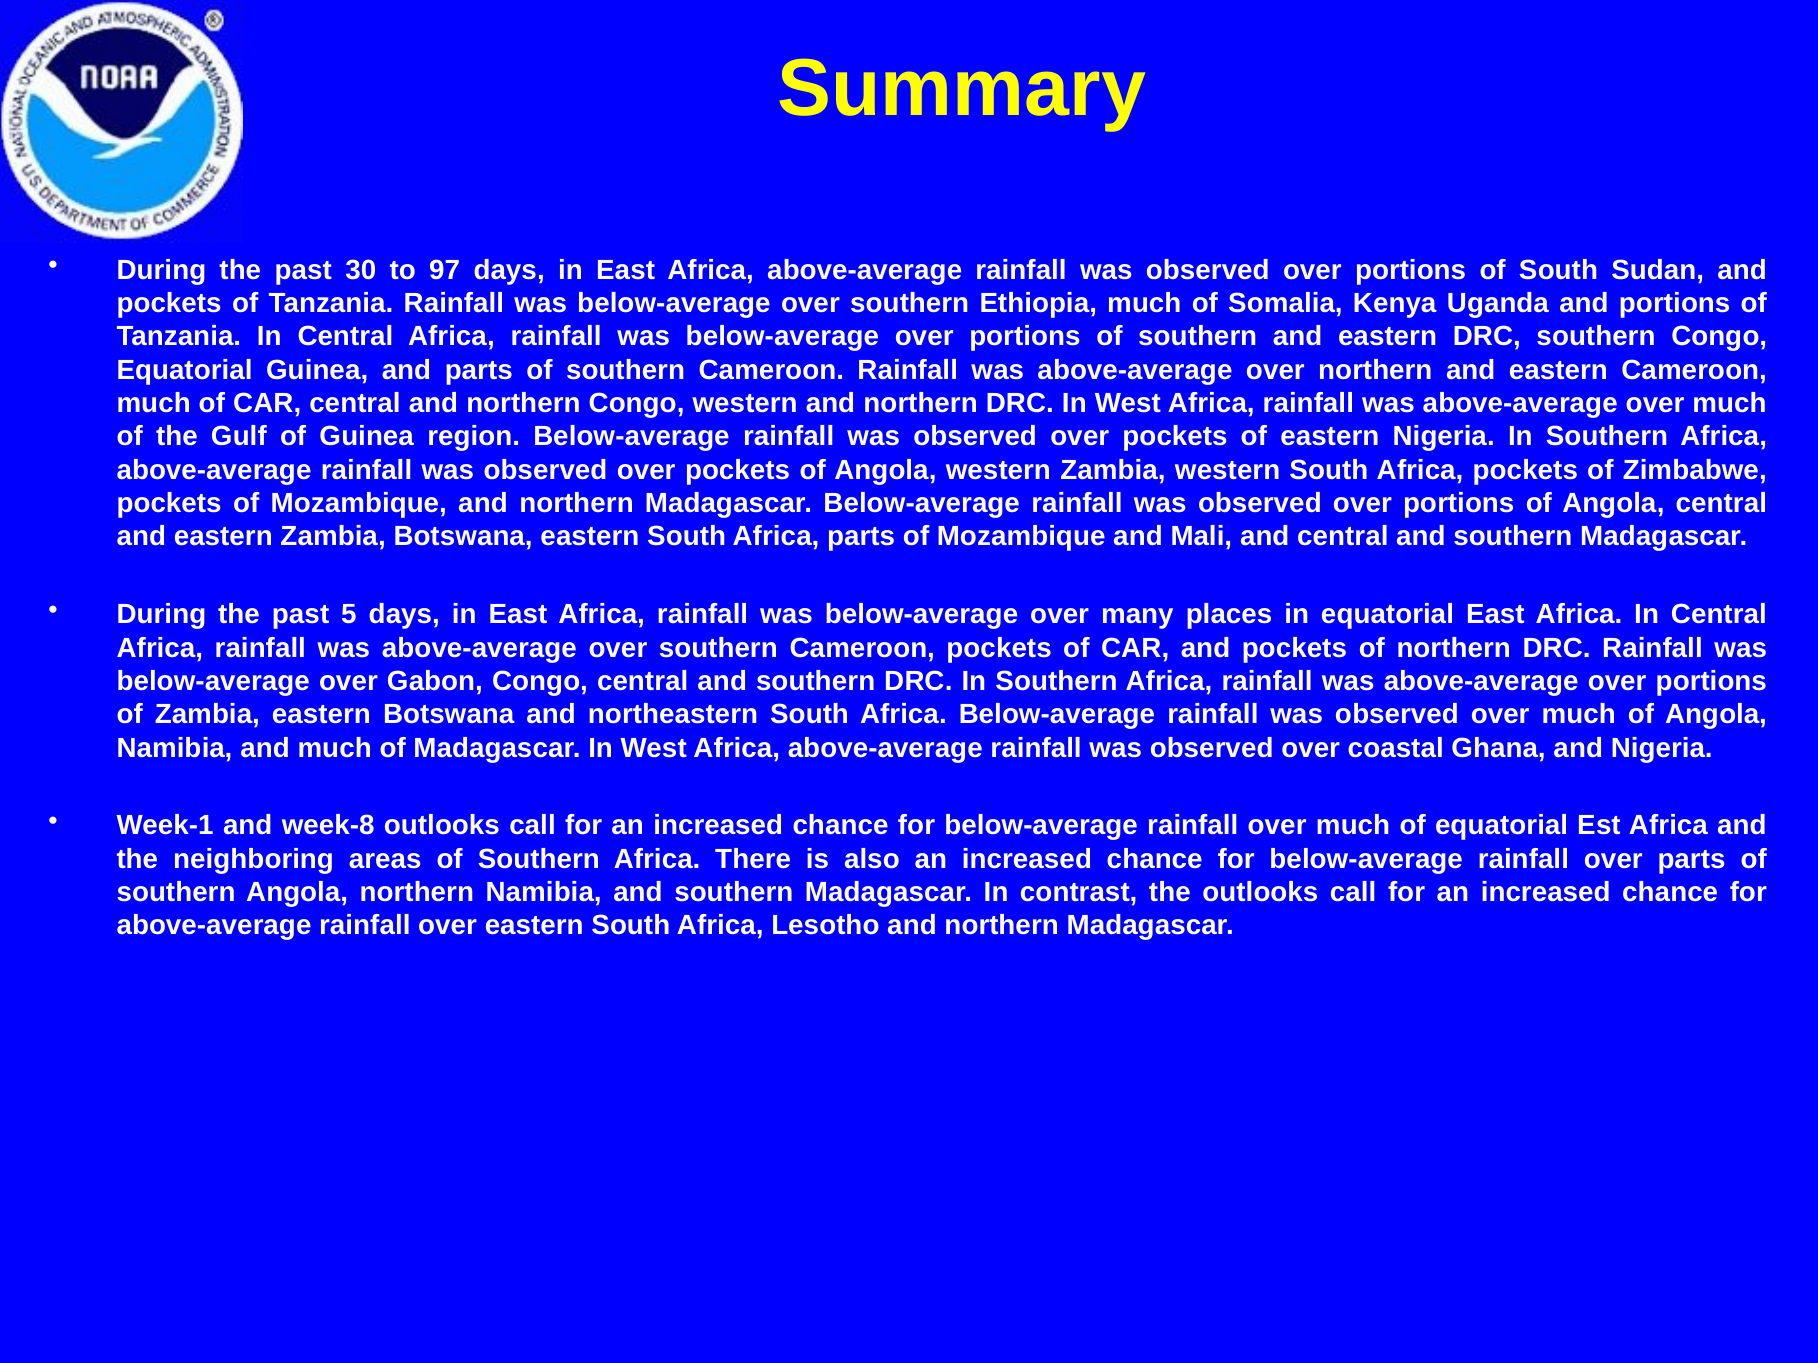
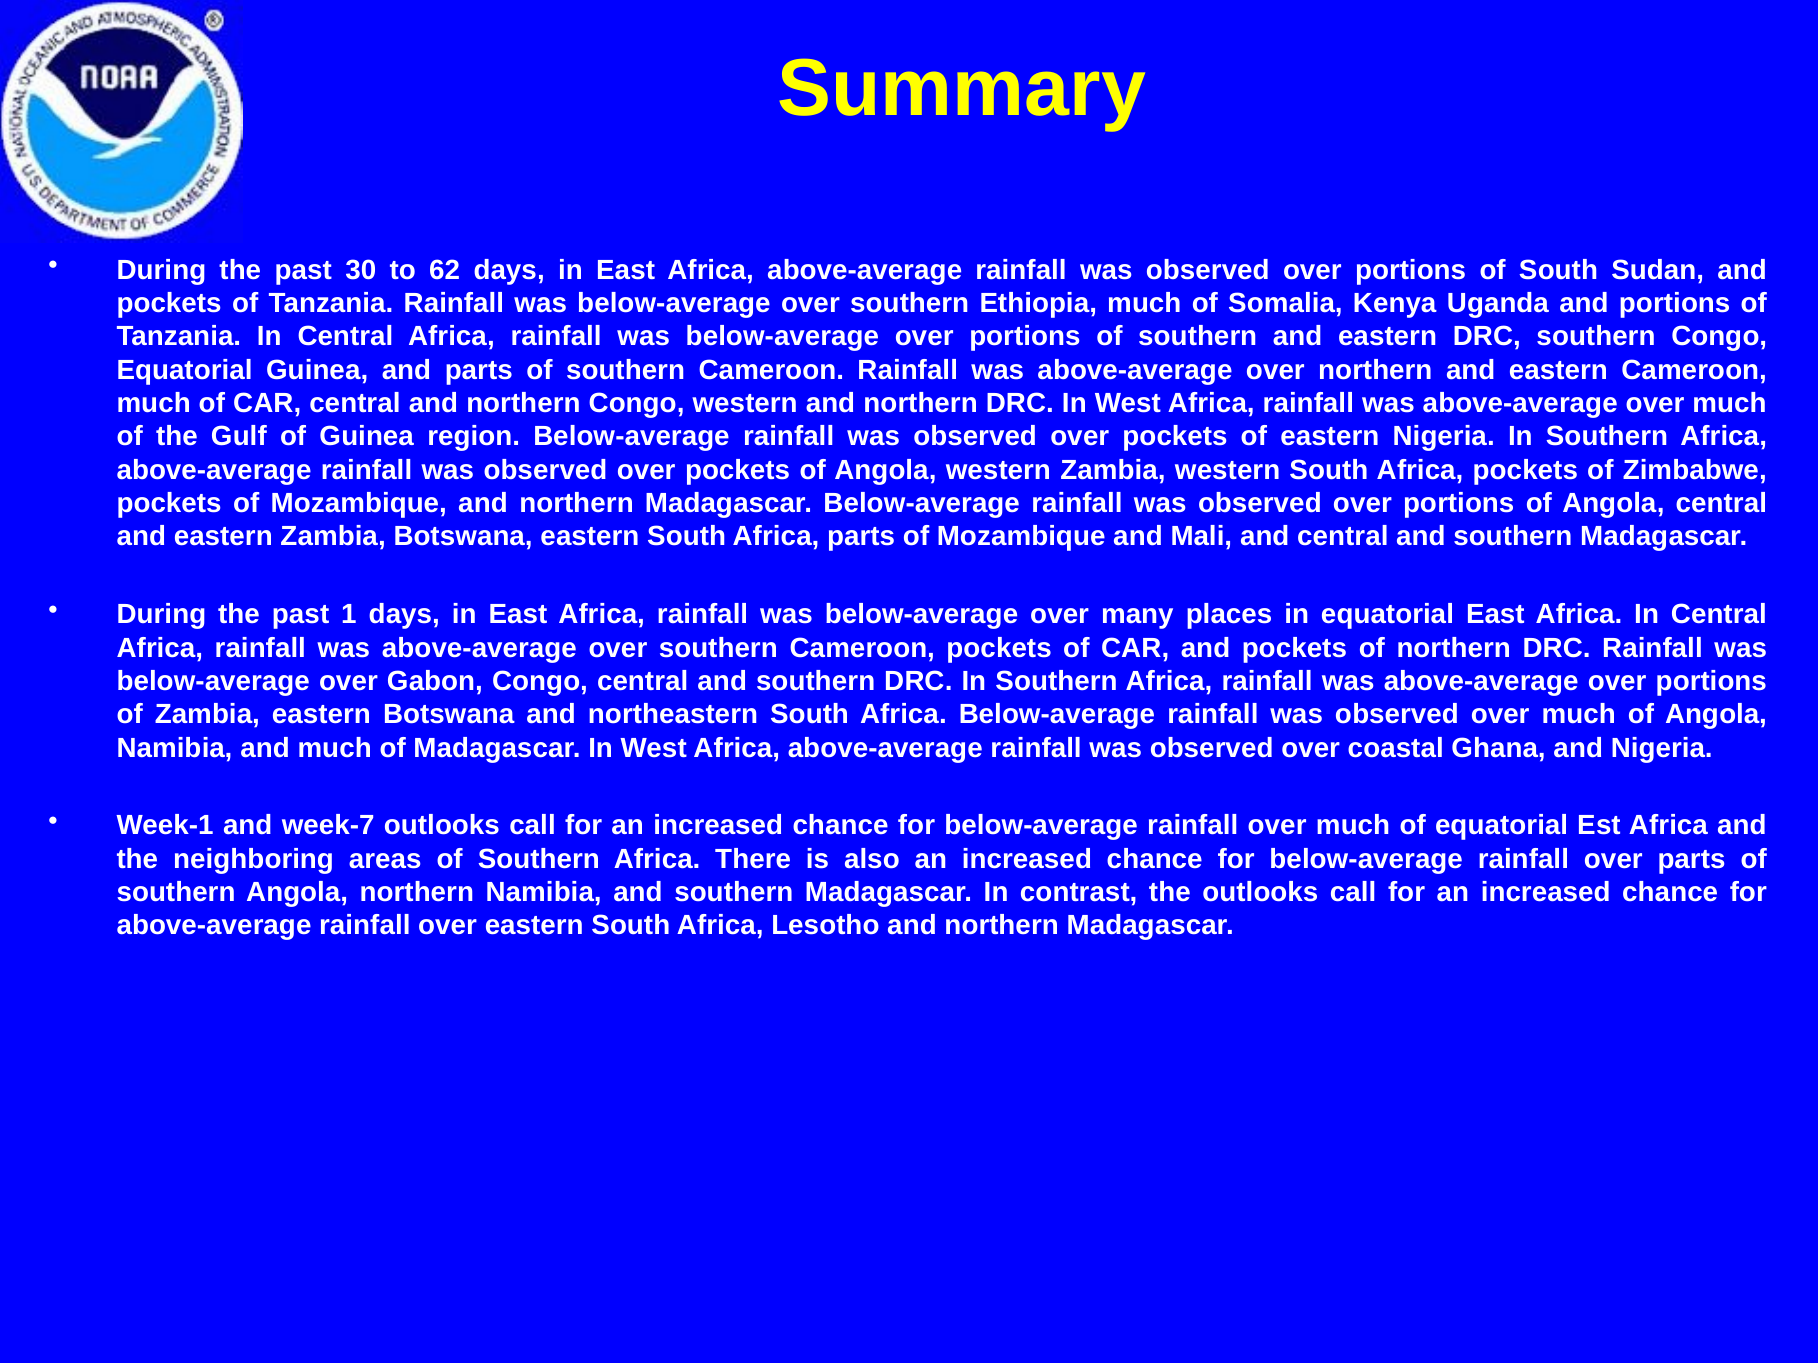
97: 97 -> 62 (445, 270)
5: 5 -> 1 (349, 615)
week-8: week-8 -> week-7 (328, 826)
